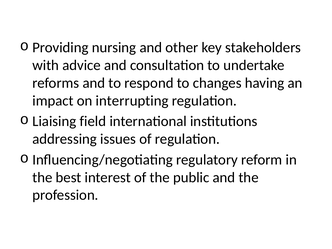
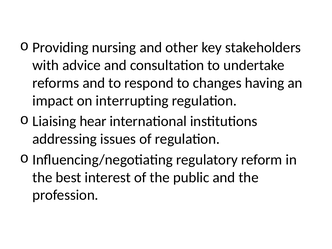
field: field -> hear (93, 121)
